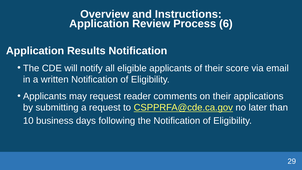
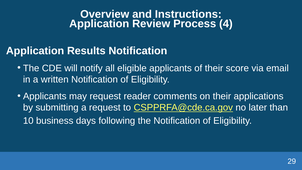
6: 6 -> 4 (226, 24)
